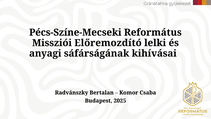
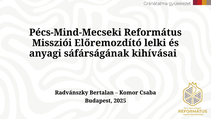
Pécs-Színe-Mecseki: Pécs-Színe-Mecseki -> Pécs-Mind-Mecseki (75, 32)
